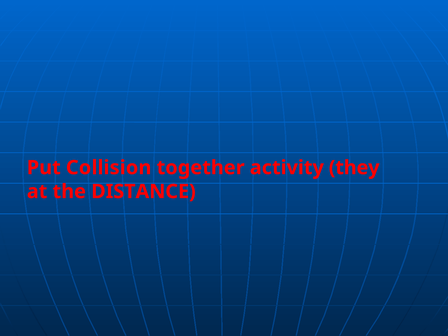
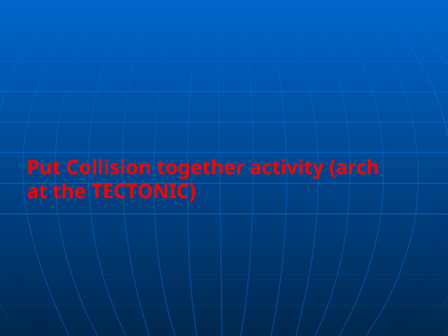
they: they -> arch (354, 168)
DISTANCE: DISTANCE -> TECTONIC (143, 192)
